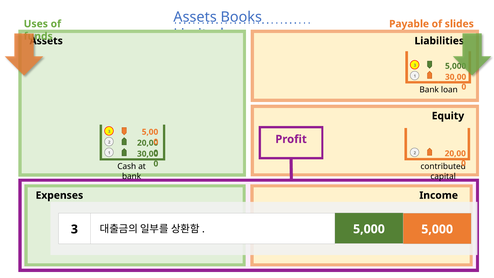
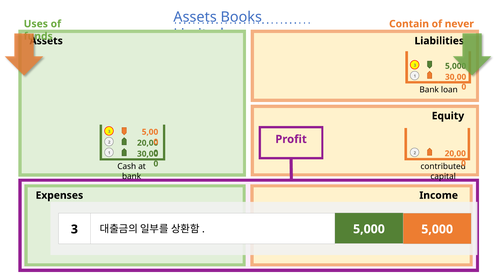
Payable: Payable -> Contain (409, 24)
slides: slides -> never (459, 24)
